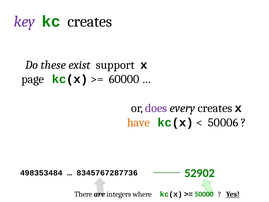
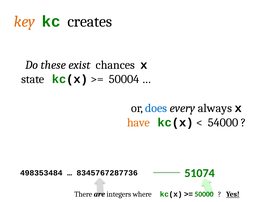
key colour: purple -> orange (24, 21)
support: support -> chances (115, 65)
page: page -> state (33, 79)
60000: 60000 -> 50004 (124, 79)
does colour: purple -> blue (156, 108)
every creates: creates -> always (215, 108)
50006: 50006 -> 54000 (223, 122)
52902: 52902 -> 51074 (200, 173)
